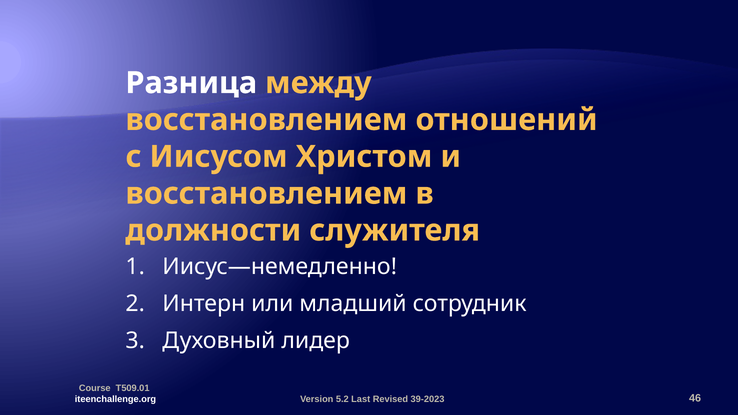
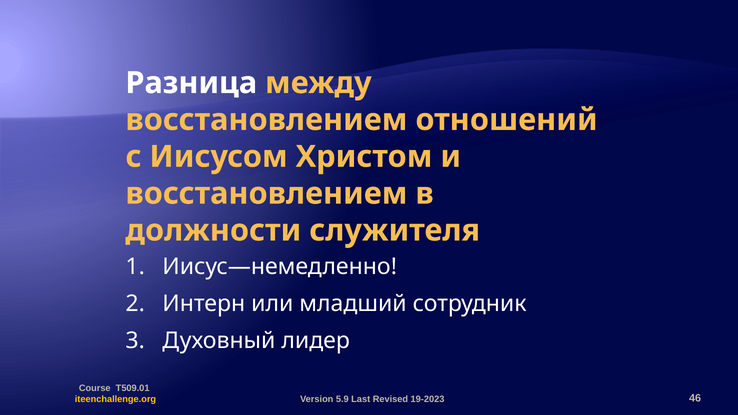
iteenchallenge.org colour: white -> yellow (115, 399)
5.2: 5.2 -> 5.9 (342, 399)
39-2023: 39-2023 -> 19-2023 (427, 399)
